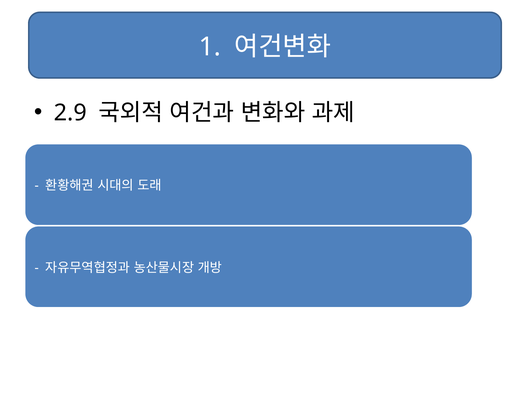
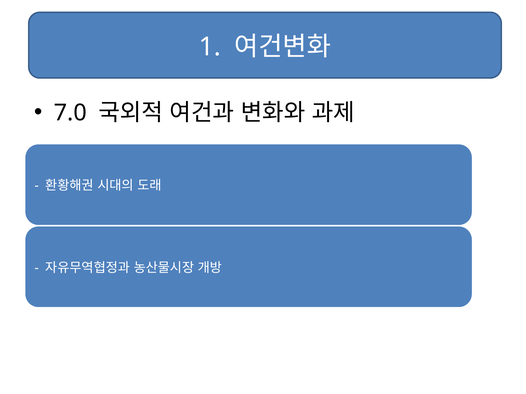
2.9: 2.9 -> 7.0 (70, 113)
